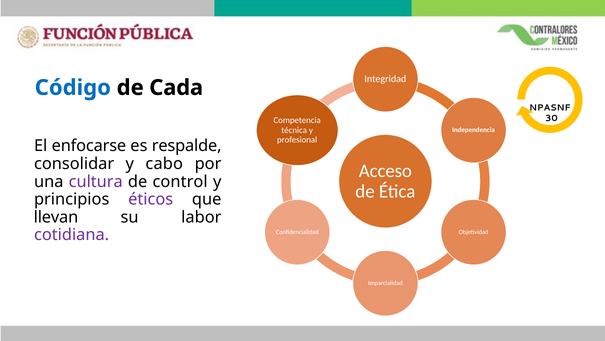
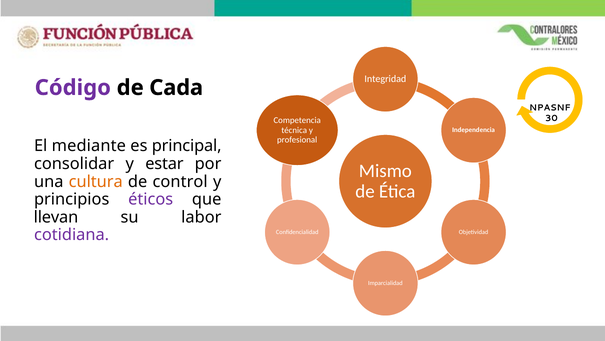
Código colour: blue -> purple (73, 88)
enfocarse: enfocarse -> mediante (89, 146)
respalde: respalde -> principal (187, 146)
cabo: cabo -> estar (164, 163)
Acceso: Acceso -> Mismo (385, 170)
cultura colour: purple -> orange (96, 181)
